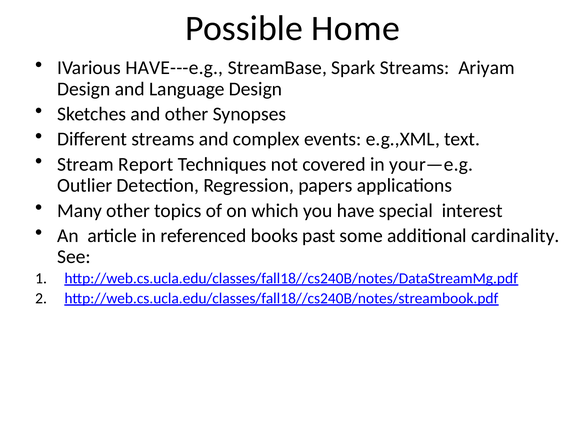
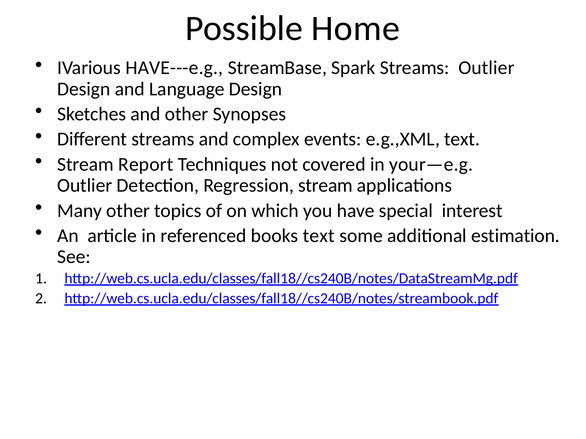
Streams Ariyam: Ariyam -> Outlier (486, 68)
Regression papers: papers -> stream (325, 186)
books past: past -> text (319, 236)
cardinality: cardinality -> estimation (515, 236)
